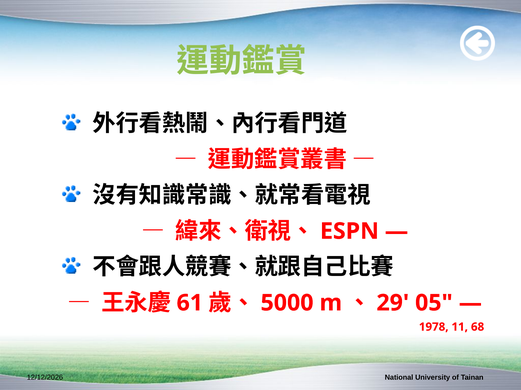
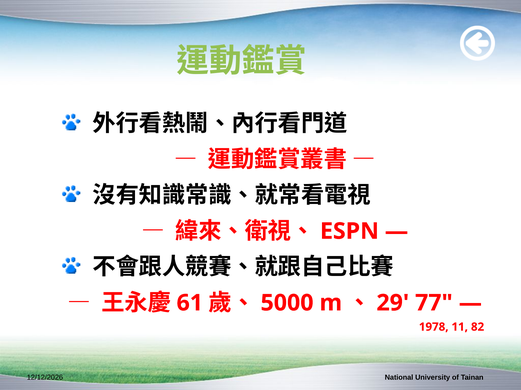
05: 05 -> 77 (434, 303)
68: 68 -> 82 (478, 328)
